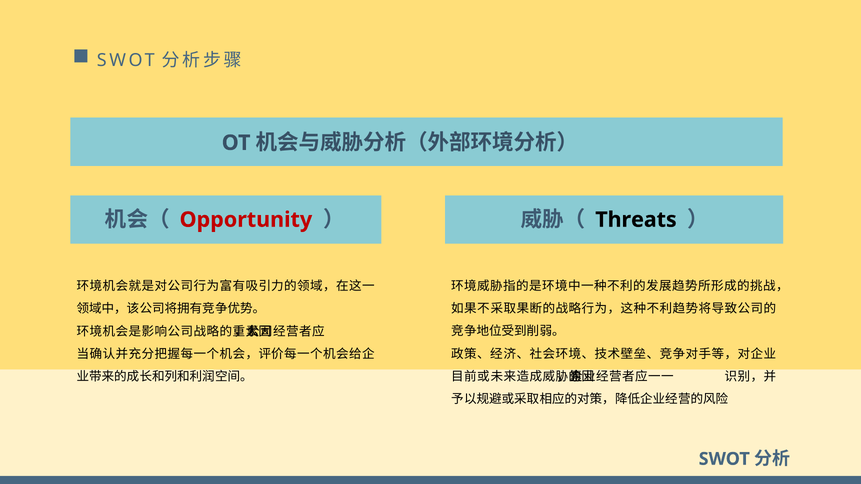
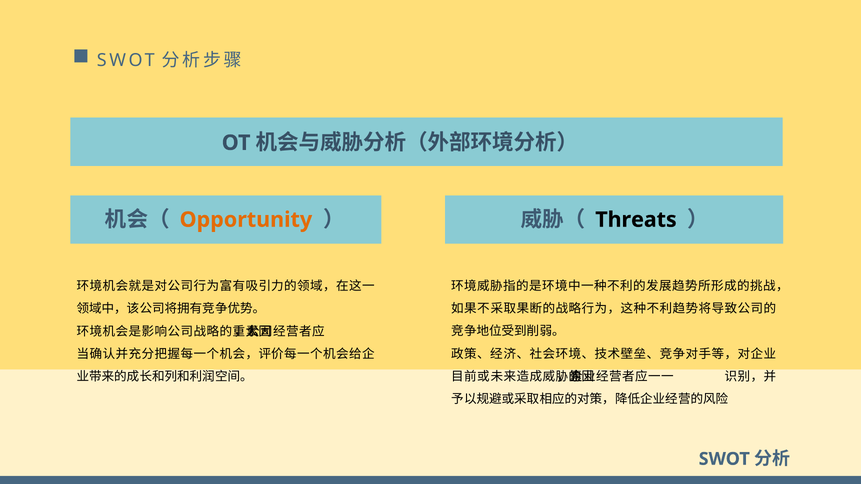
Opportunity colour: red -> orange (246, 220)
